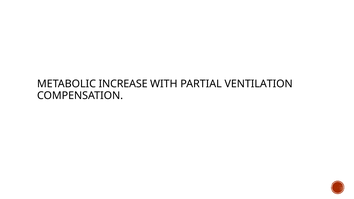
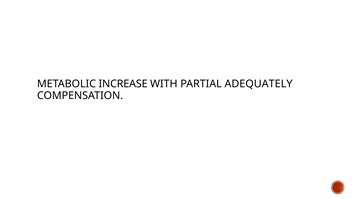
VENTILATION: VENTILATION -> ADEQUATELY (259, 84)
